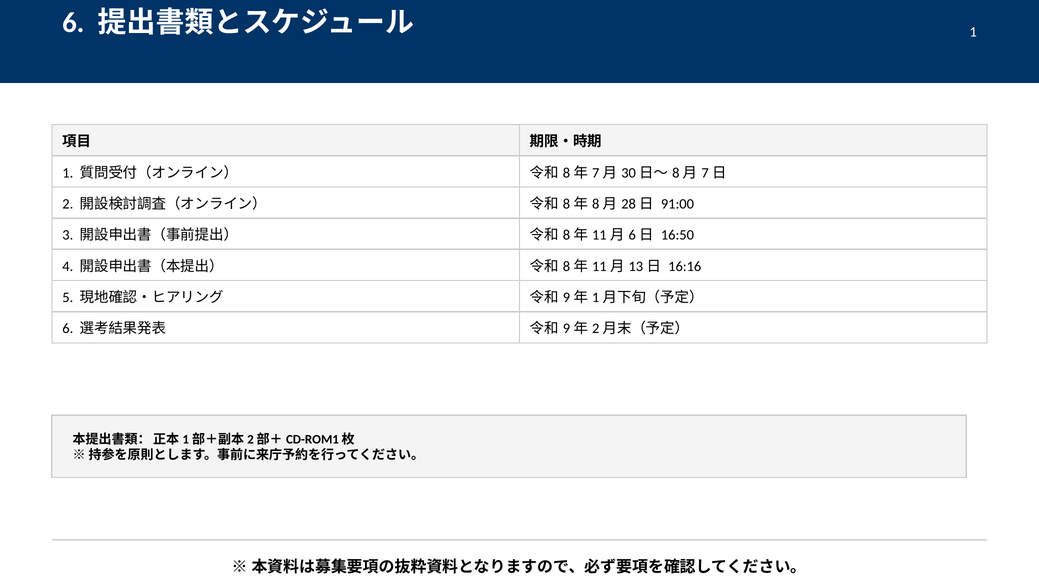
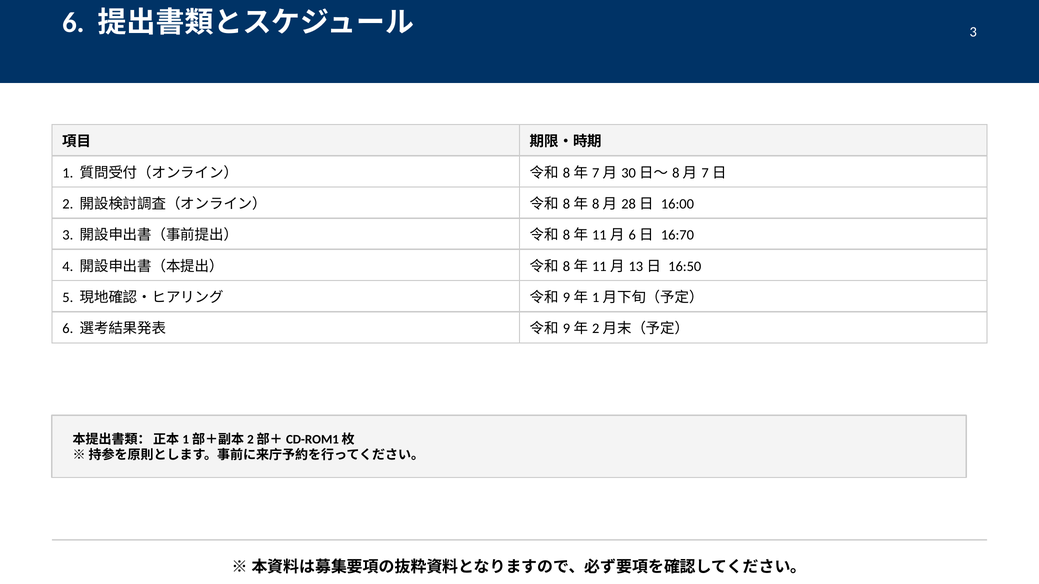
1: 1 -> 3 (973, 32)
91:00: 91:00 -> 16:00 (677, 204)
16:50: 16:50 -> 16:70 (677, 235)
16:16: 16:16 -> 16:50 (685, 267)
